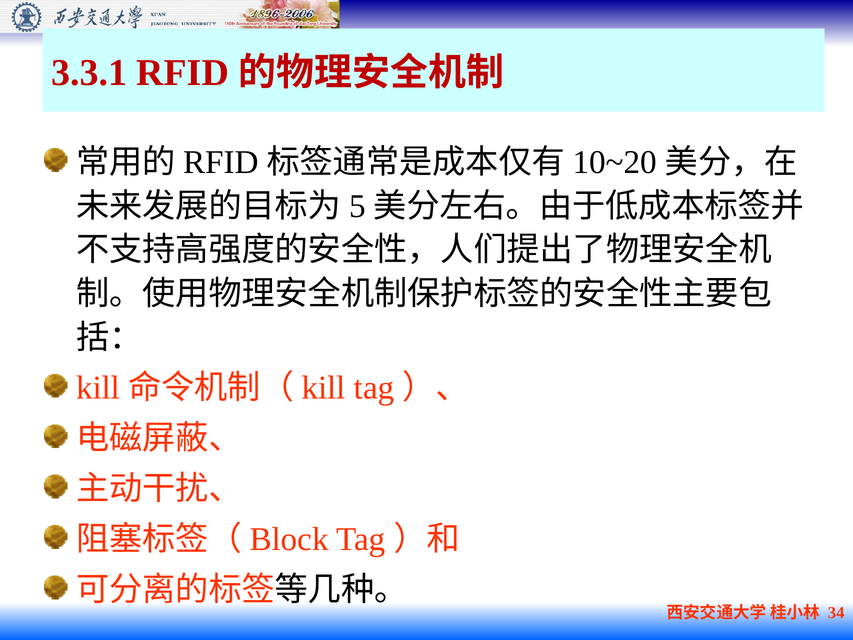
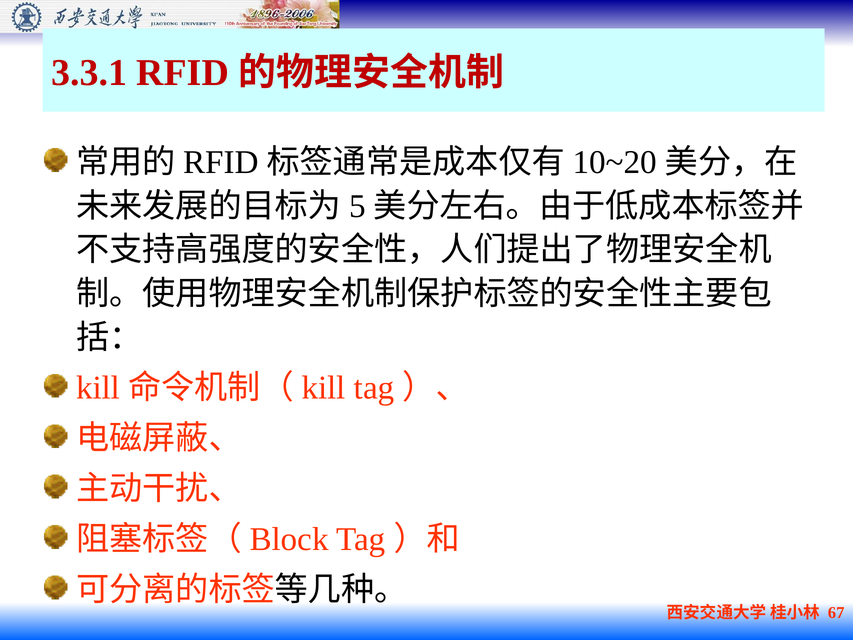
34: 34 -> 67 (836, 612)
